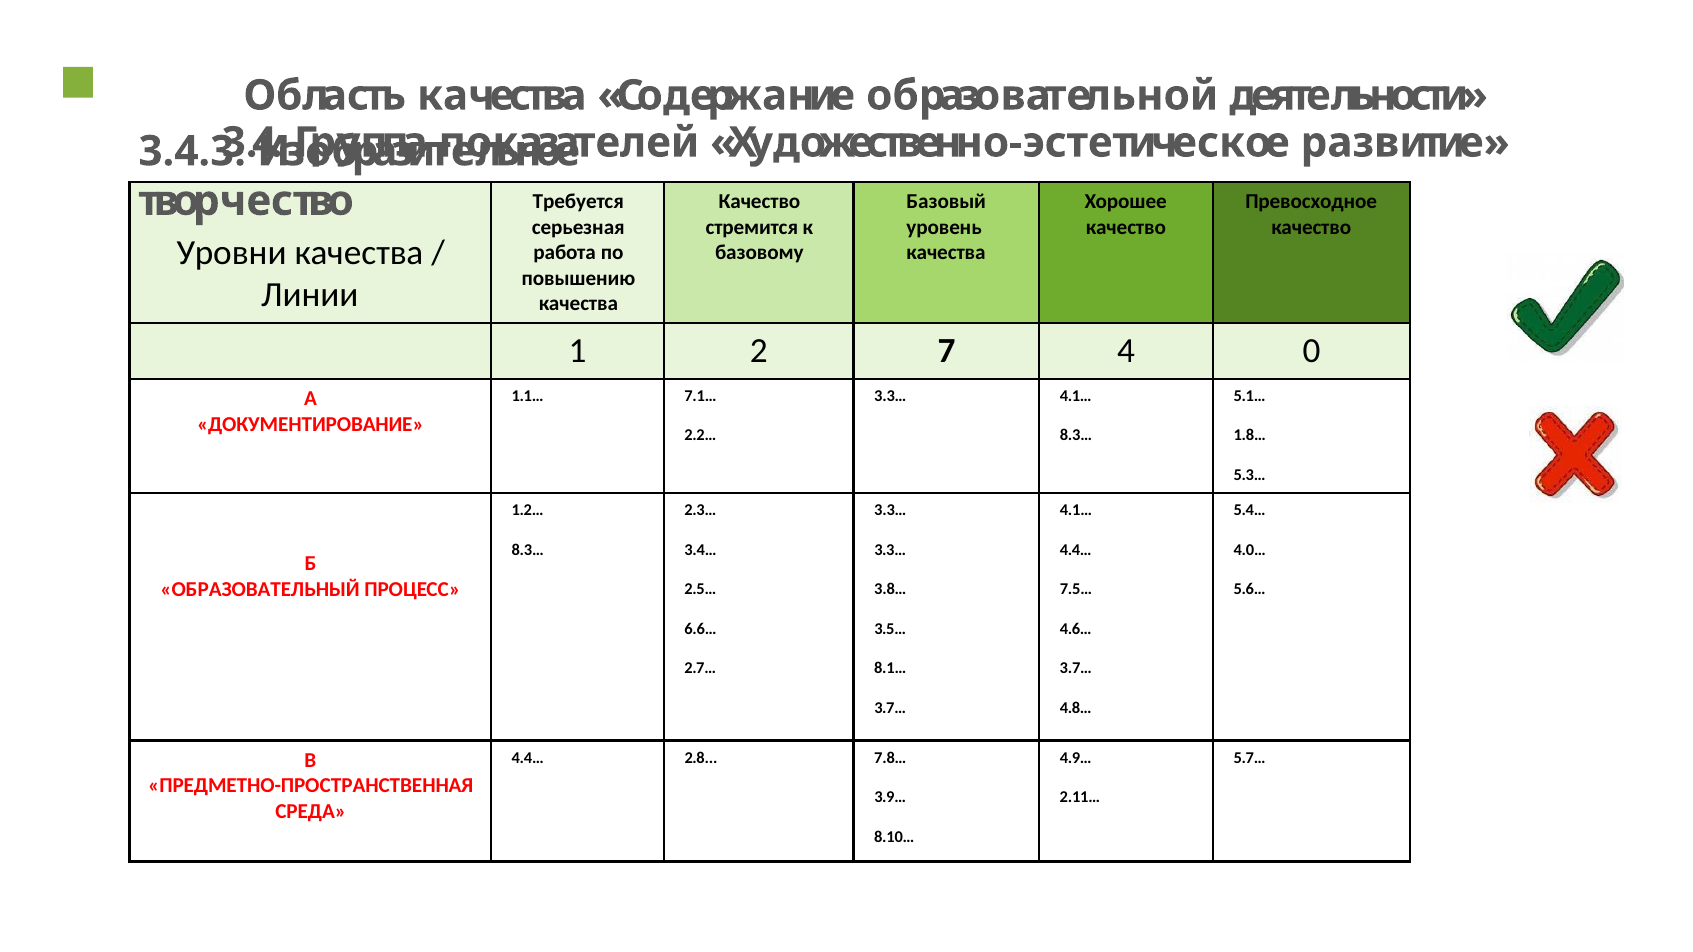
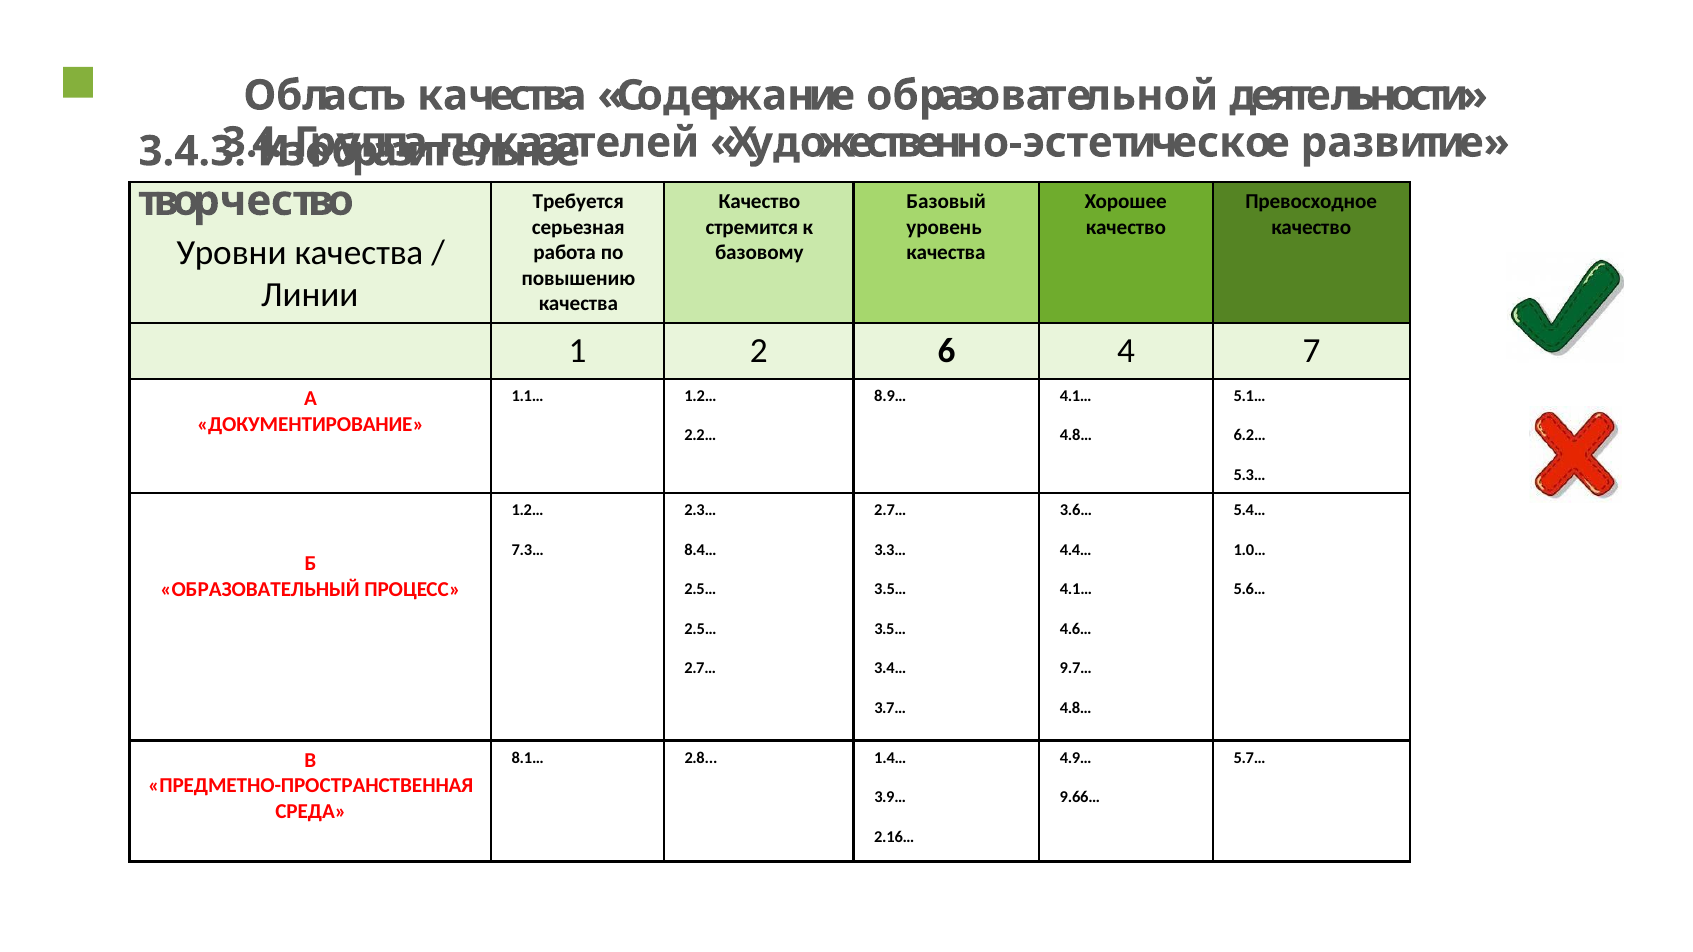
7: 7 -> 6 (947, 351)
0: 0 -> 7 (1312, 351)
1.1… 7.1…: 7.1… -> 1.2… (700, 396)
3.3…: 3.3… -> 8.9… (890, 396)
8.3…: 8.3… -> 4.8… (1076, 436)
1.8…: 1.8… -> 6.2… (1250, 436)
3.3…: 3.3… -> 2.7… (890, 510)
4.1…: 4.1… -> 3.6… (1076, 510)
8.3…: 8.3… -> 7.3… (528, 550)
3.4…: 3.4… -> 8.4… (700, 550)
4.0…: 4.0… -> 1.0… (1250, 550)
3.8…: 3.8… -> 3.5… (890, 589)
7.5…: 7.5… -> 4.1… (1076, 589)
6.6…: 6.6… -> 2.5… (700, 629)
8.1…: 8.1… -> 3.4… (890, 669)
3.7…: 3.7… -> 9.7… (1076, 669)
4.4…: 4.4… -> 8.1… (528, 758)
7.8…: 7.8… -> 1.4… (890, 758)
2.11…: 2.11… -> 9.66… (1080, 798)
8.10…: 8.10… -> 2.16… (894, 837)
